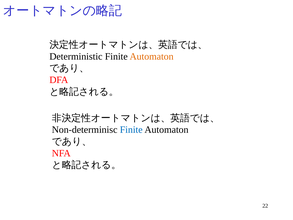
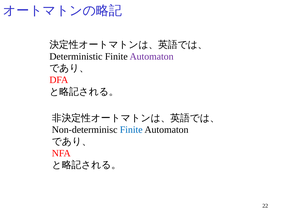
Automaton colour: orange -> purple (152, 56)
